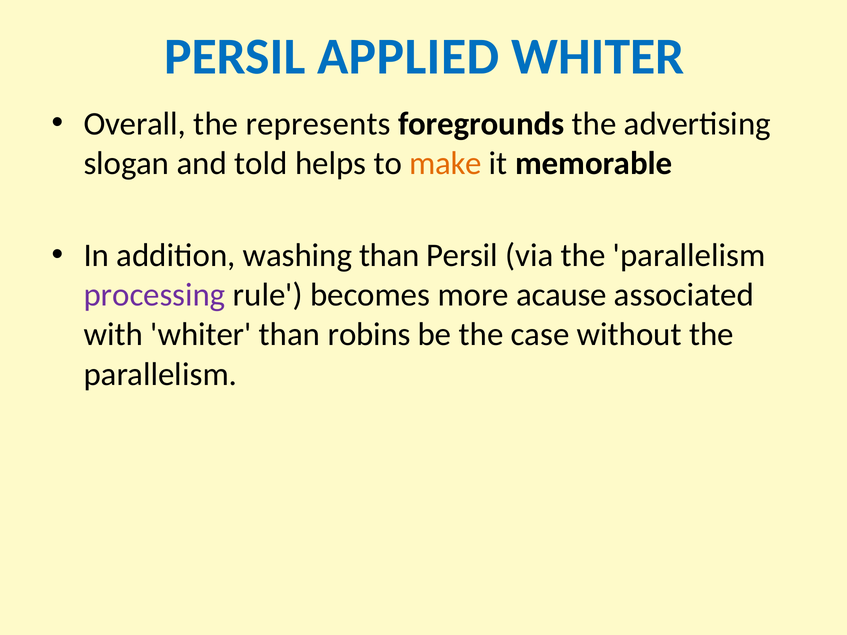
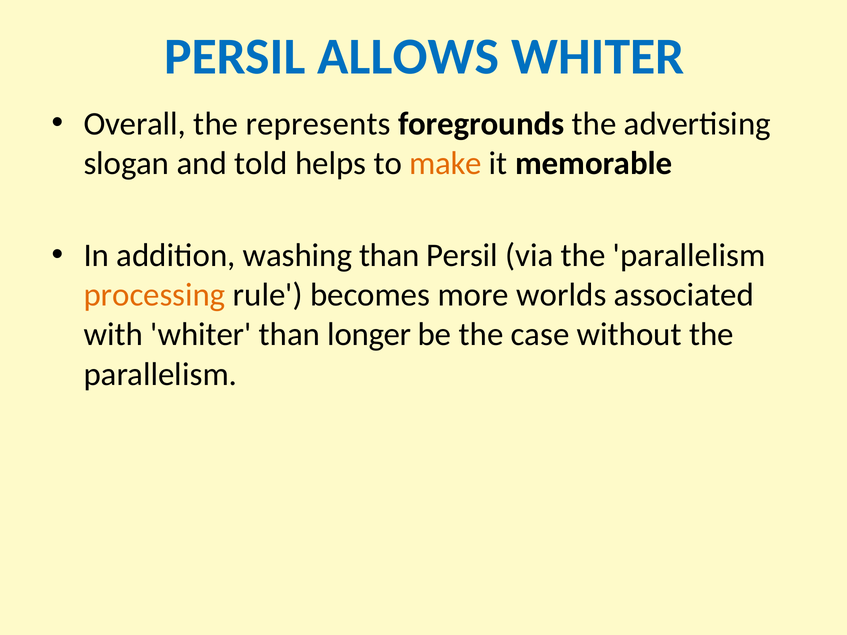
APPLIED: APPLIED -> ALLOWS (408, 57)
processing colour: purple -> orange (155, 295)
acause: acause -> worlds (561, 295)
robins: robins -> longer (369, 335)
